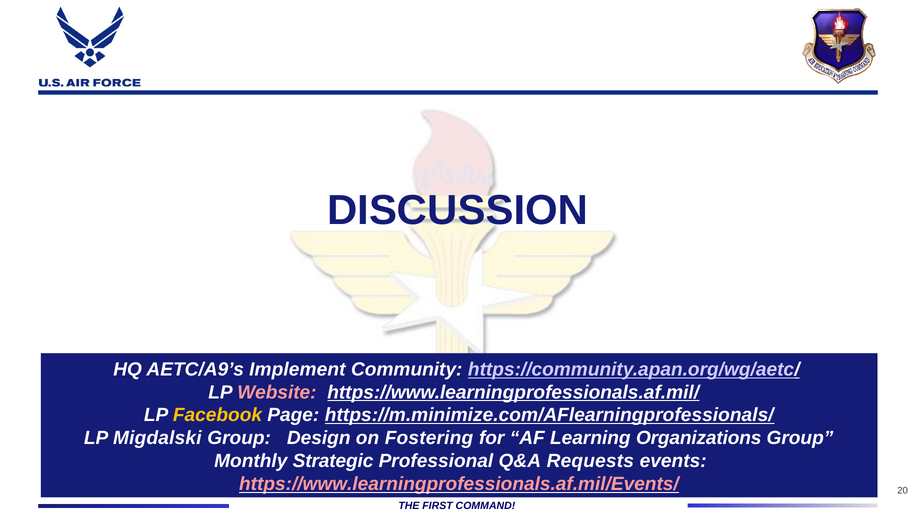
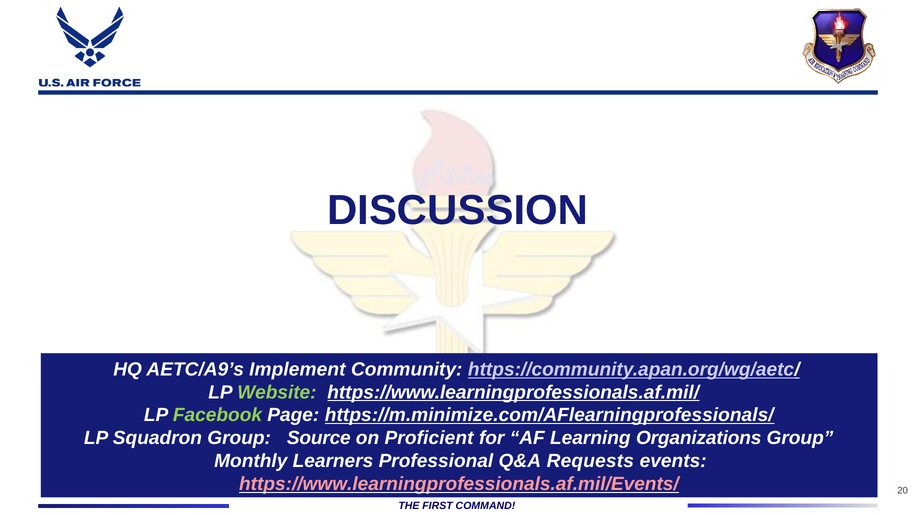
Website colour: pink -> light green (277, 392)
Facebook colour: yellow -> light green (217, 415)
Migdalski: Migdalski -> Squadron (157, 438)
Design: Design -> Source (319, 438)
Fostering: Fostering -> Proficient (429, 438)
Strategic: Strategic -> Learners (333, 461)
